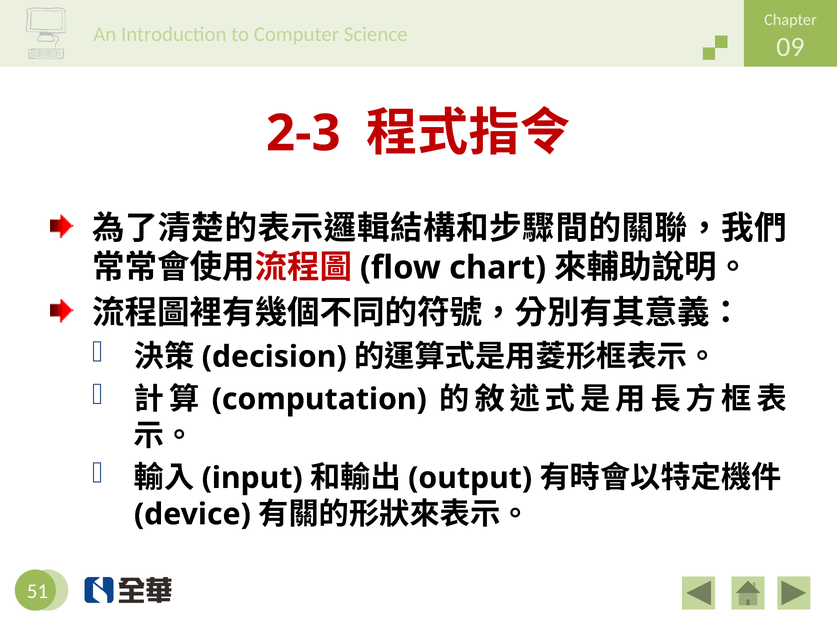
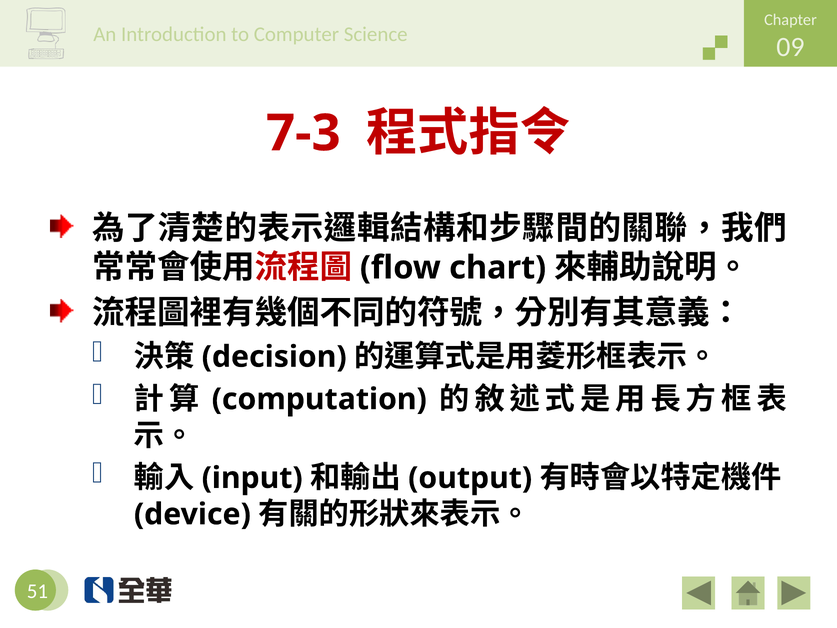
2-3: 2-3 -> 7-3 (303, 133)
